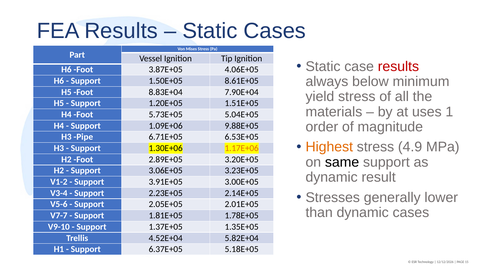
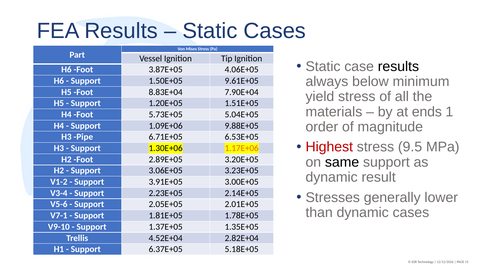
results colour: red -> black (398, 67)
8.61E+05: 8.61E+05 -> 9.61E+05 (242, 81)
uses: uses -> ends (427, 112)
Highest colour: orange -> red (329, 147)
4.9: 4.9 -> 9.5 (410, 147)
V7-7: V7-7 -> V7-1 (59, 216)
5.82E+04: 5.82E+04 -> 2.82E+04 (242, 239)
